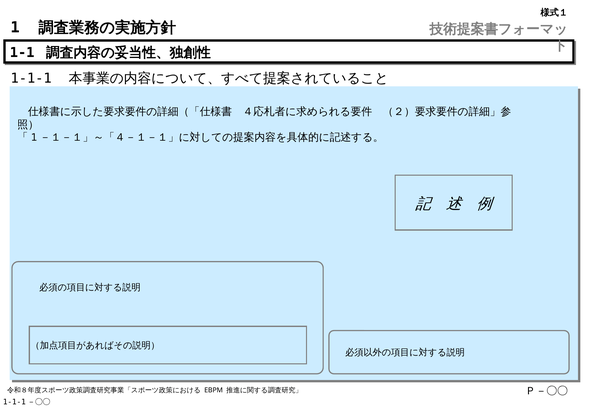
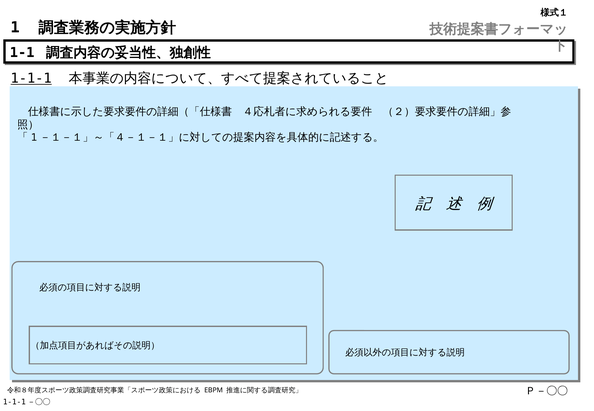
1-1-1 underline: none -> present (31, 78)
